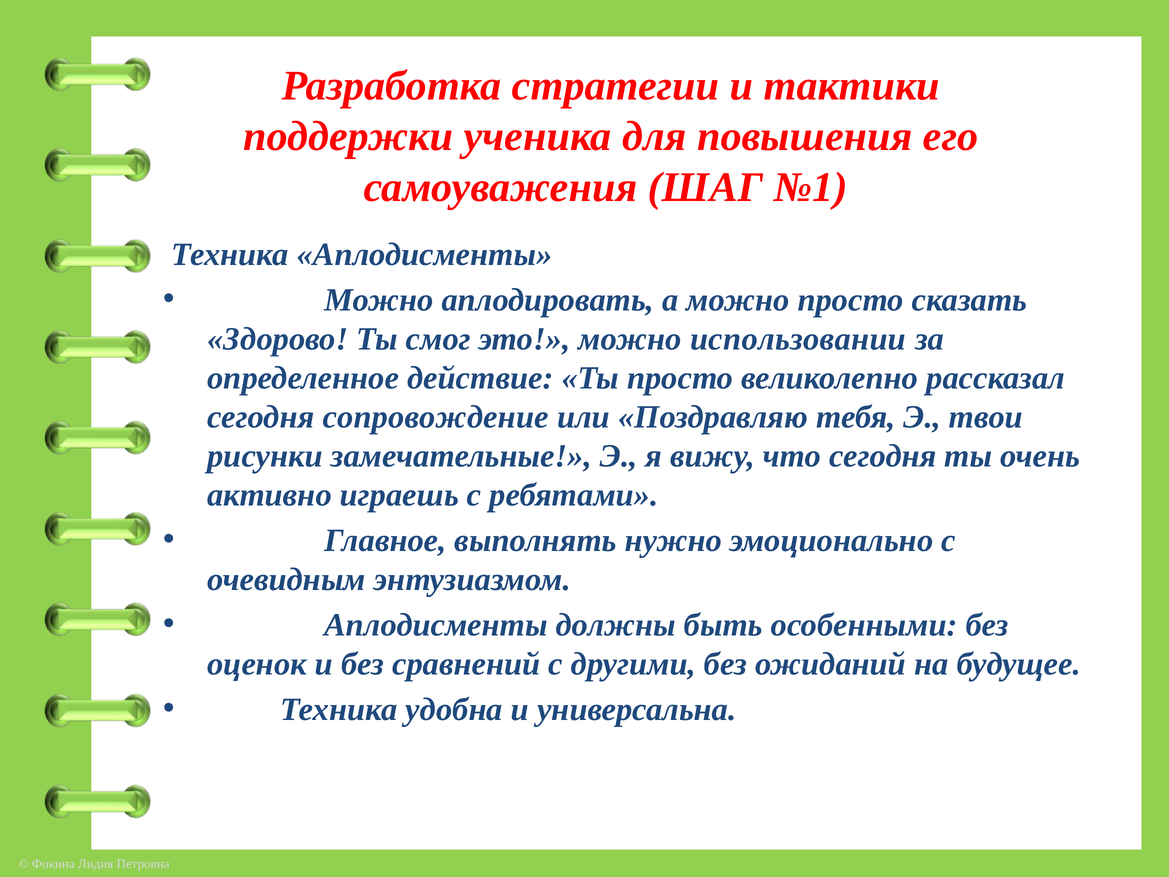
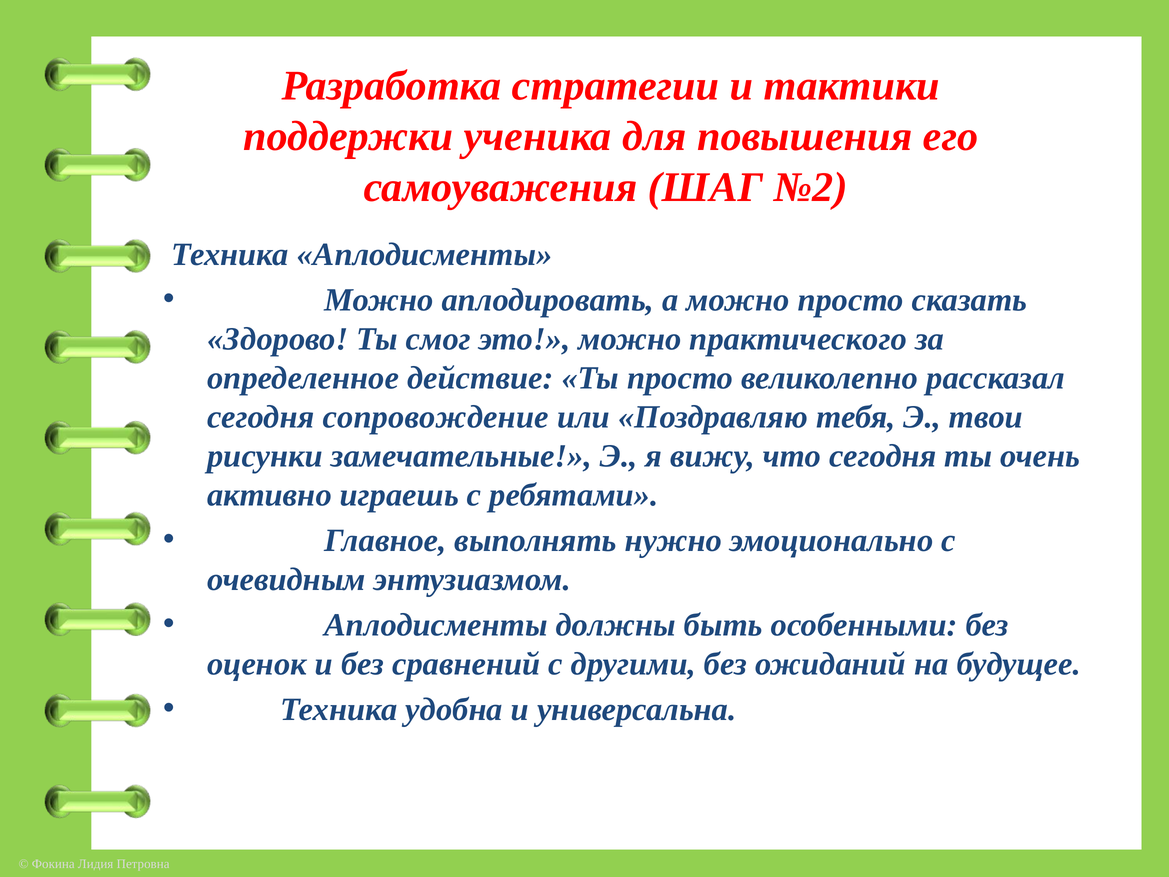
№1: №1 -> №2 (811, 187)
использовании: использовании -> практического (798, 339)
